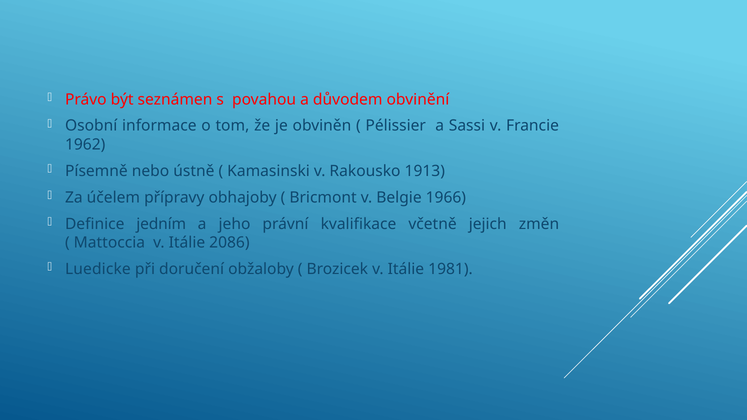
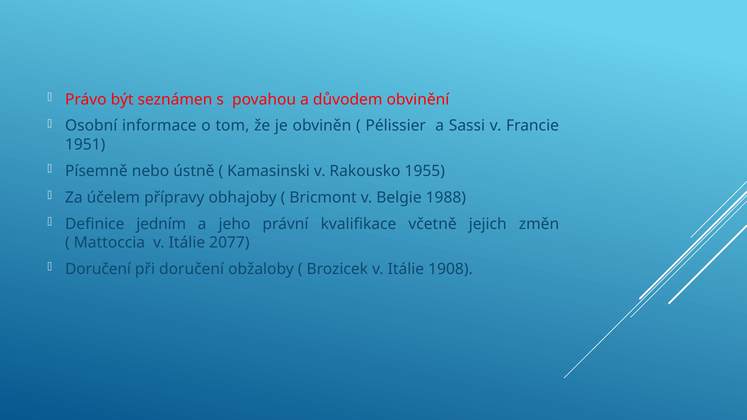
1962: 1962 -> 1951 (85, 145)
1913: 1913 -> 1955 (425, 171)
1966: 1966 -> 1988 (446, 197)
2086: 2086 -> 2077 (229, 243)
Luedicke: Luedicke -> Doručení (98, 269)
1981: 1981 -> 1908 (450, 269)
